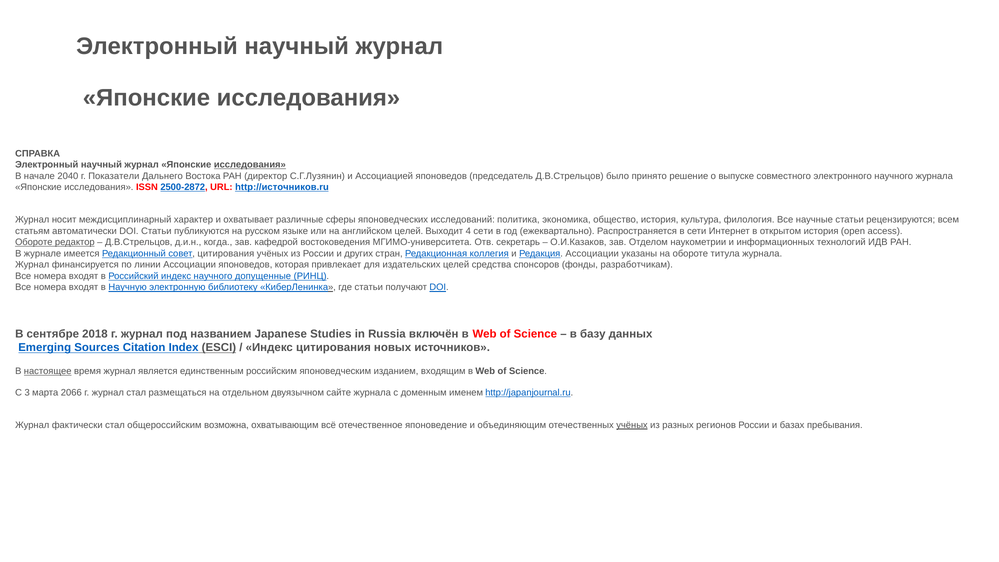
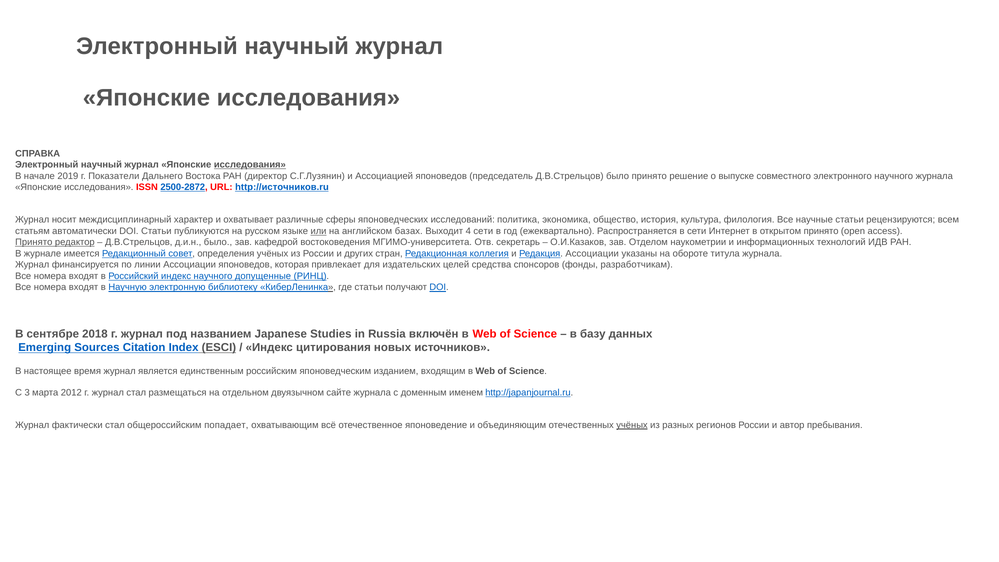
2040: 2040 -> 2019 (68, 176)
или underline: none -> present (319, 231)
английском целей: целей -> базах (409, 231)
открытом история: история -> принято (821, 231)
Обороте: Обороте -> Принято (34, 242)
д.и.н когда: когда -> было (218, 242)
совет цитирования: цитирования -> определения (226, 254)
настоящее underline: present -> none (48, 371)
2066: 2066 -> 2012 (71, 392)
возможна: возможна -> попадает (226, 425)
базах: базах -> автор (792, 425)
